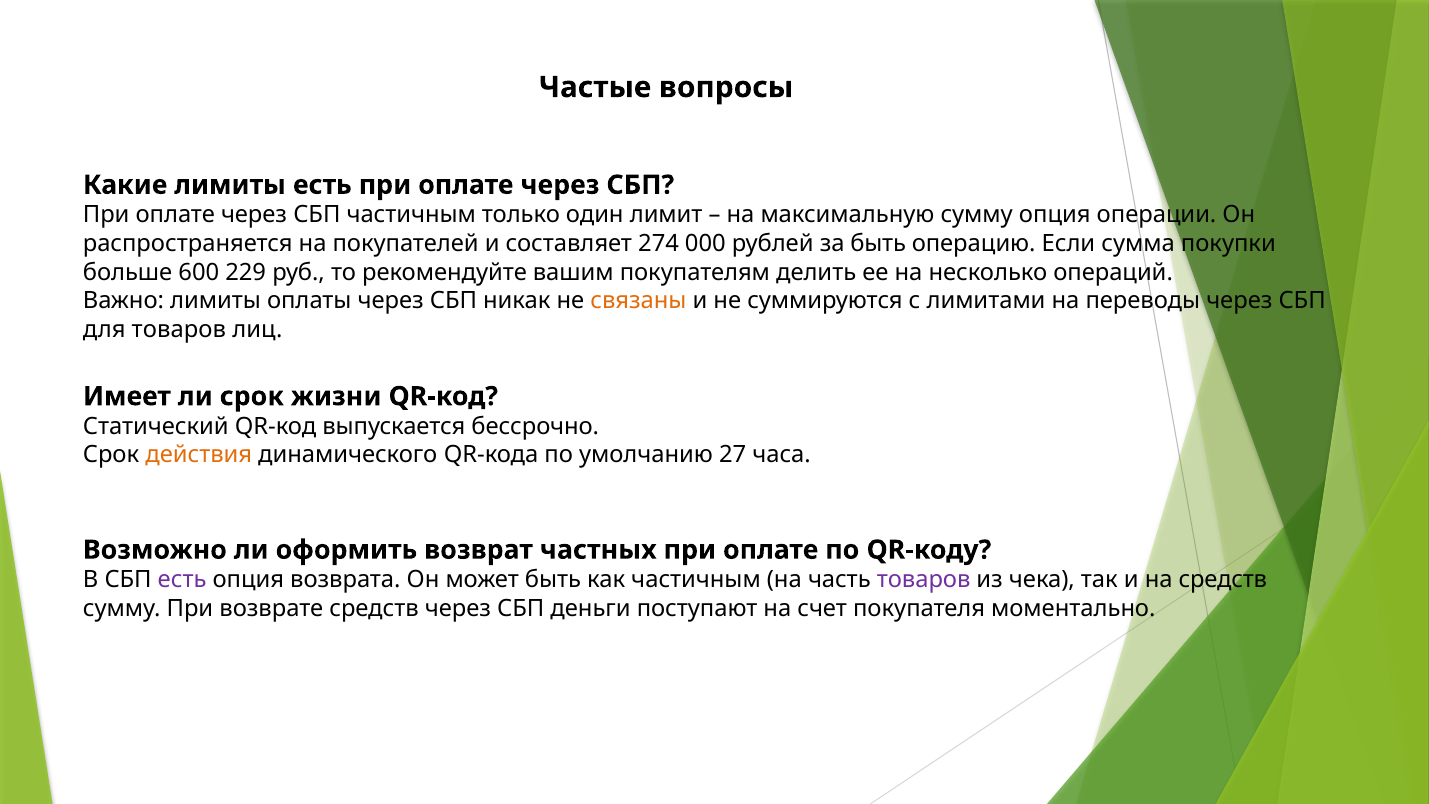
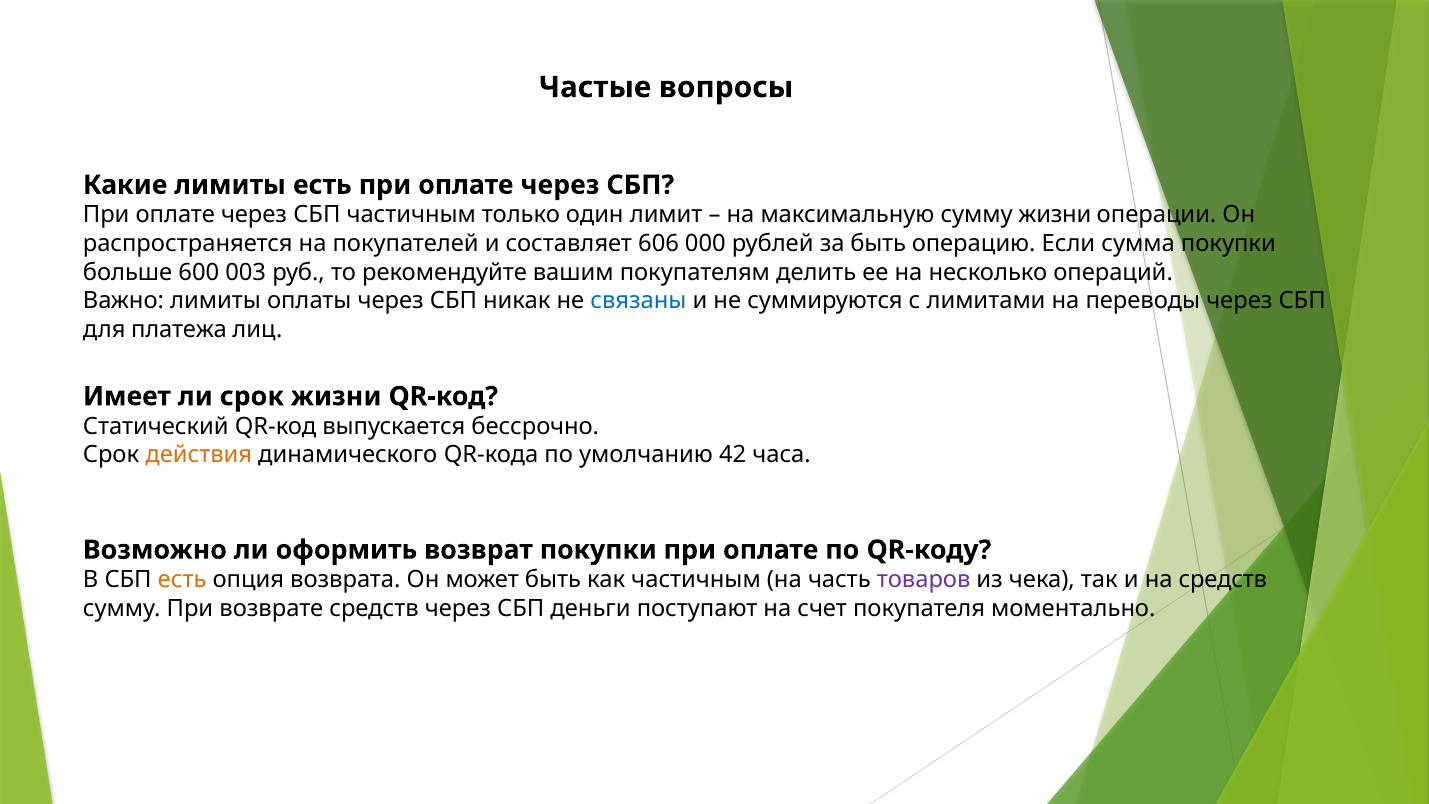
сумму опция: опция -> жизни (1055, 215)
274: 274 -> 606 (659, 244)
229: 229 -> 003 (246, 272)
связаны colour: orange -> blue (638, 301)
для товаров: товаров -> платежа (179, 329)
27: 27 -> 42 (733, 455)
возврат частных: частных -> покупки (598, 550)
есть colour: purple -> orange (182, 580)
